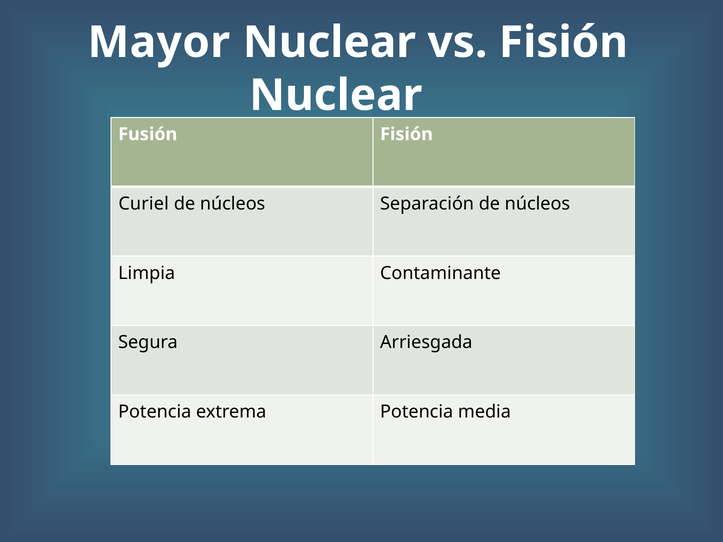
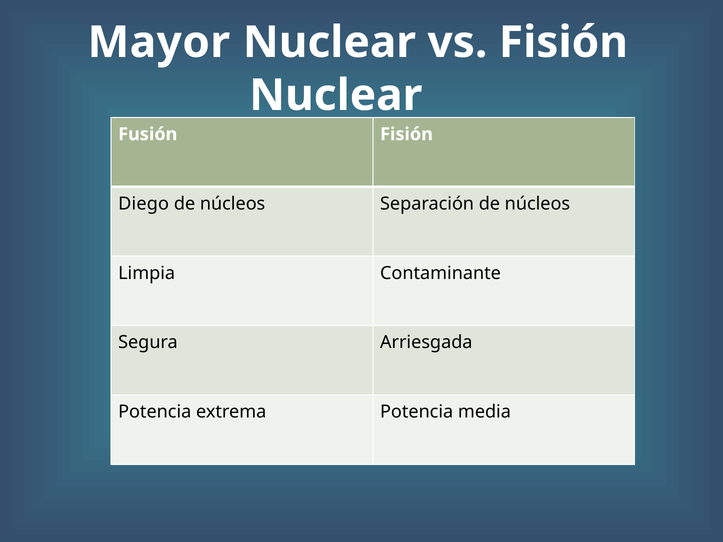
Curiel: Curiel -> Diego (144, 204)
